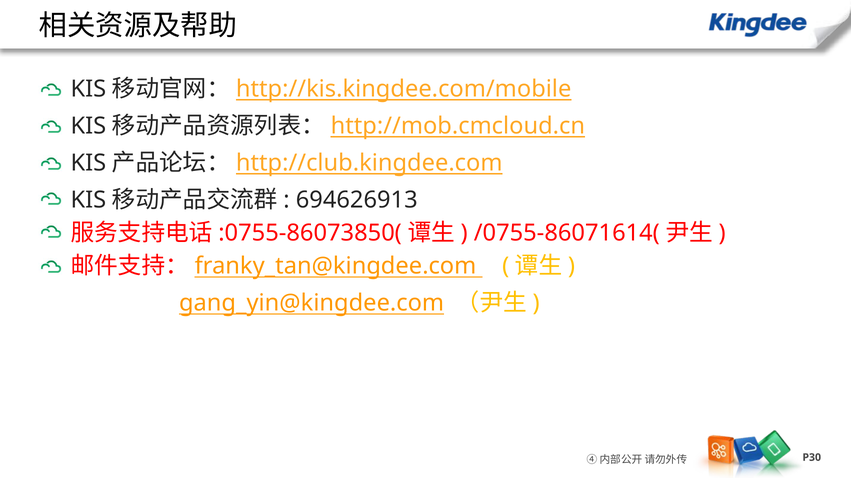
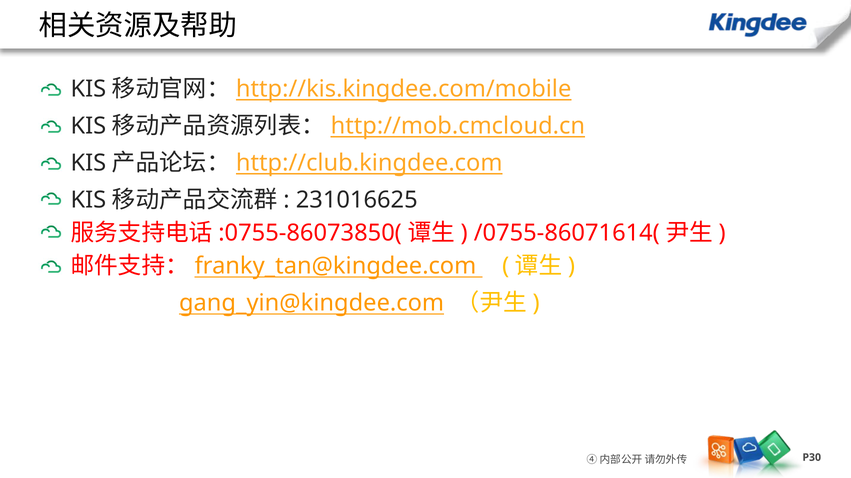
694626913: 694626913 -> 231016625 (357, 200)
